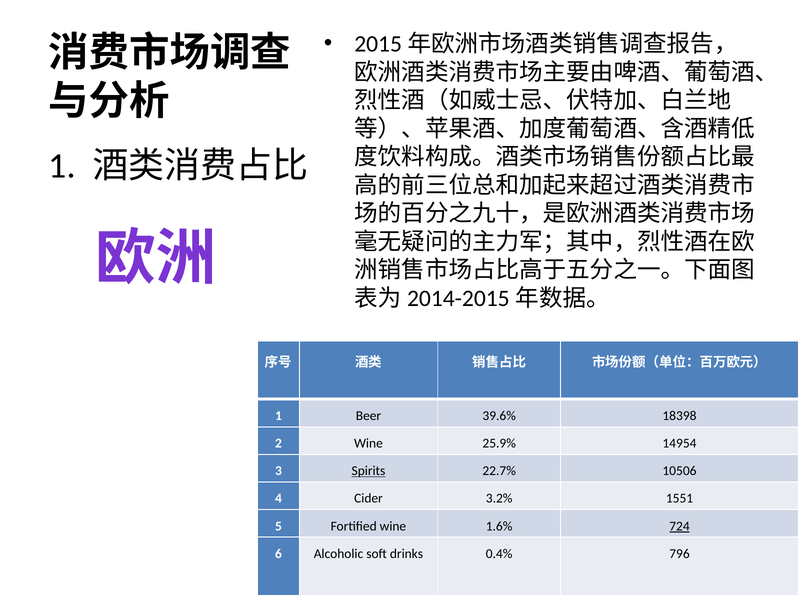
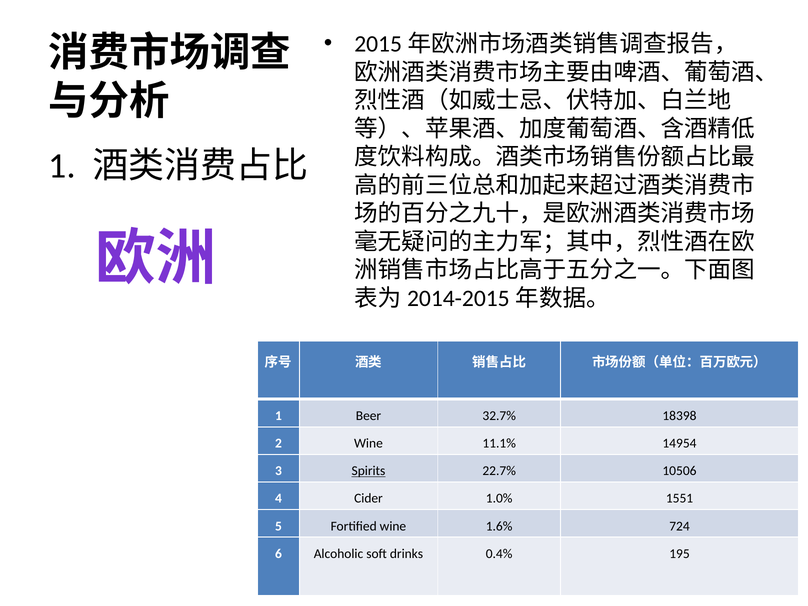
39.6%: 39.6% -> 32.7% (499, 416)
25.9%: 25.9% -> 11.1% (499, 443)
3.2%: 3.2% -> 1.0% (499, 499)
724 underline: present -> none (680, 526)
796: 796 -> 195 (680, 554)
